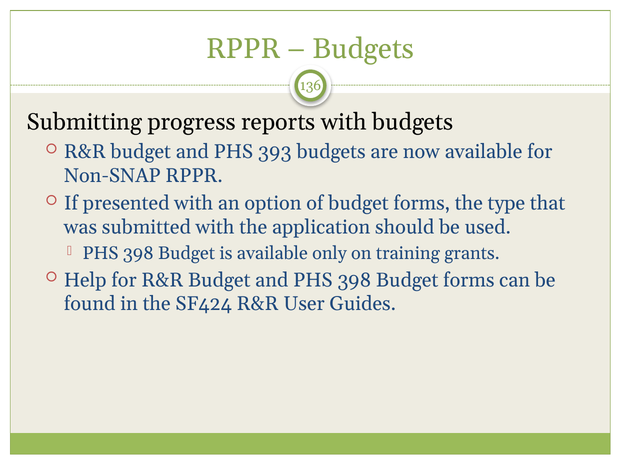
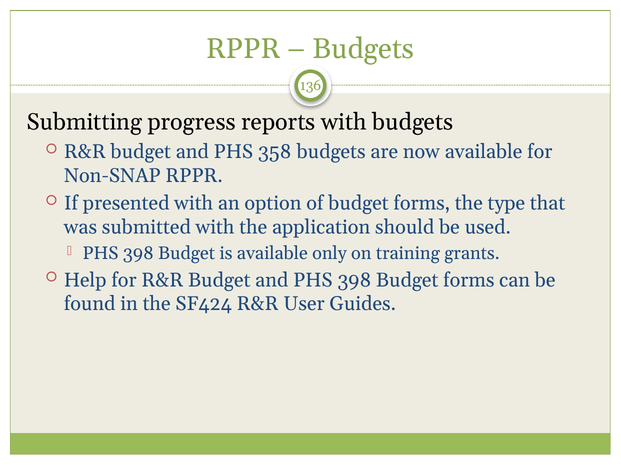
393: 393 -> 358 (275, 152)
